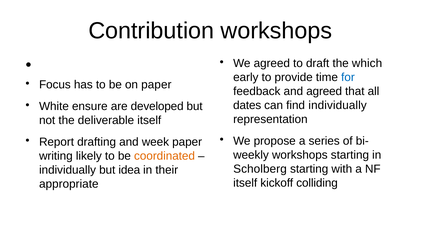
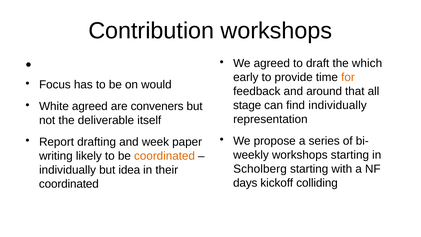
for colour: blue -> orange (348, 77)
on paper: paper -> would (156, 85)
and agreed: agreed -> around (324, 91)
dates: dates -> stage (247, 105)
White ensure: ensure -> agreed (90, 106)
developed: developed -> conveners (157, 106)
itself: itself -> days (245, 183)
appropriate: appropriate -> coordinated (69, 184)
